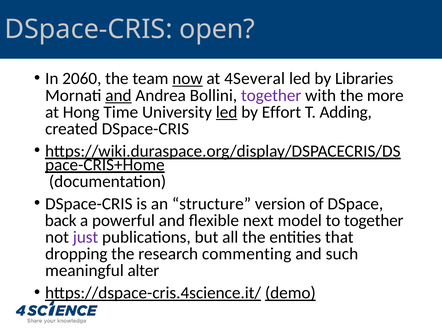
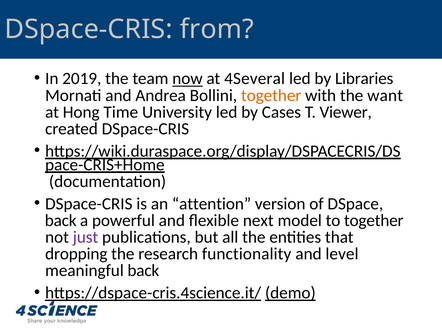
open: open -> from (217, 29)
2060: 2060 -> 2019 (82, 79)
and underline: present -> none (118, 95)
together colour: purple -> orange (271, 95)
more: more -> want (385, 95)
led underline: present -> none (227, 112)
Effort: Effort -> Cases (281, 112)
Adding: Adding -> Viewer (346, 112)
structure: structure -> attention (212, 204)
commenting: commenting -> functionality (247, 254)
such: such -> level (342, 254)
meaningful alter: alter -> back (143, 271)
